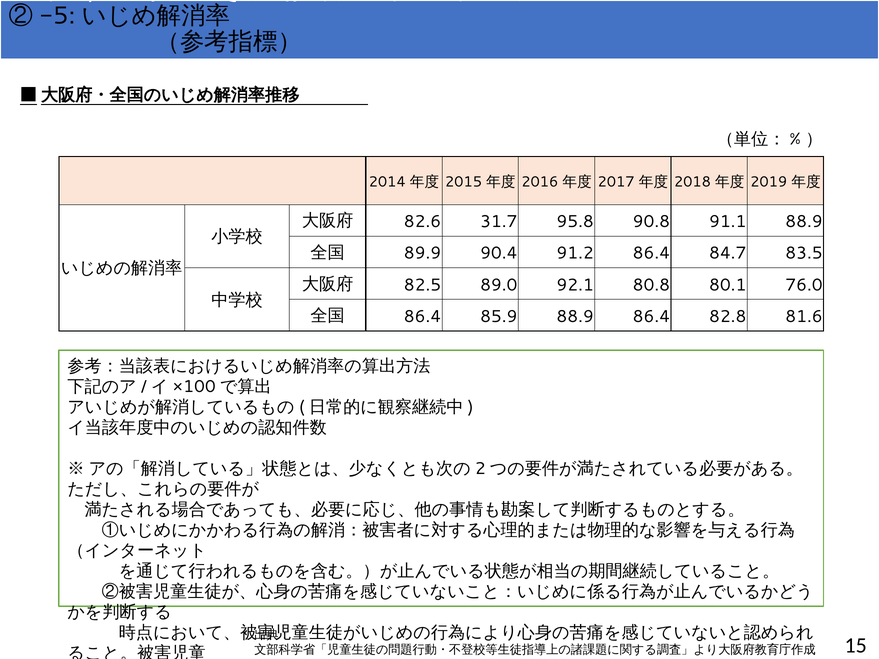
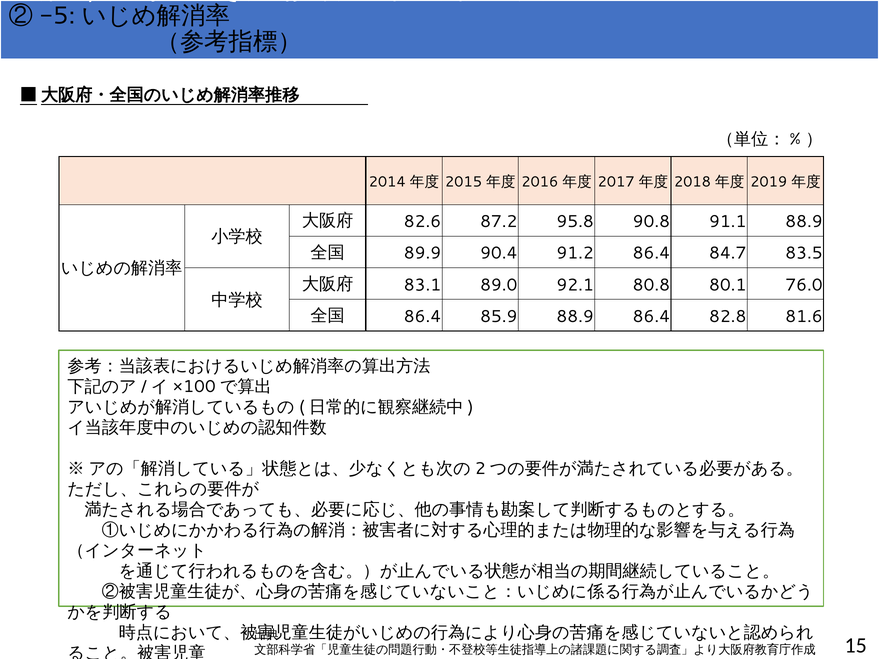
31.7: 31.7 -> 87.2 (499, 222)
82.5: 82.5 -> 83.1 (422, 285)
